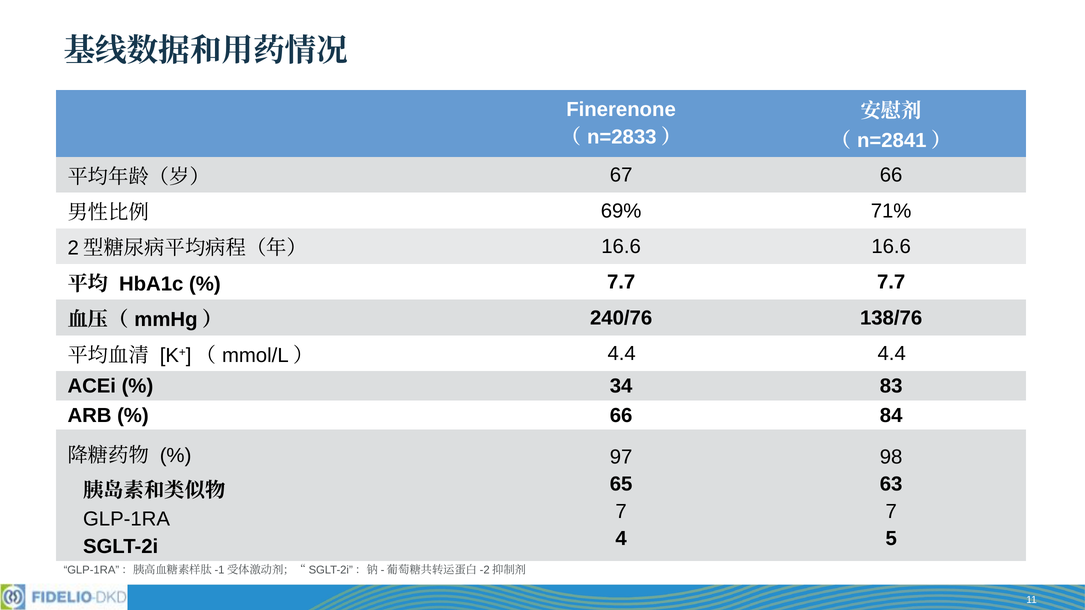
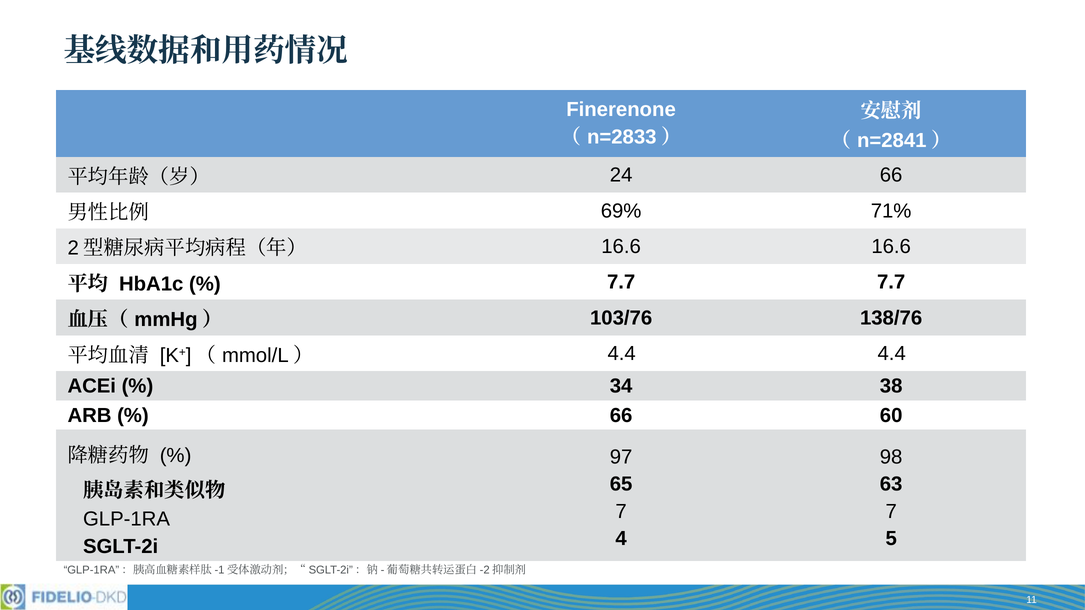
67: 67 -> 24 (621, 175)
240/76: 240/76 -> 103/76 (621, 318)
83: 83 -> 38 (891, 386)
84: 84 -> 60 (891, 416)
